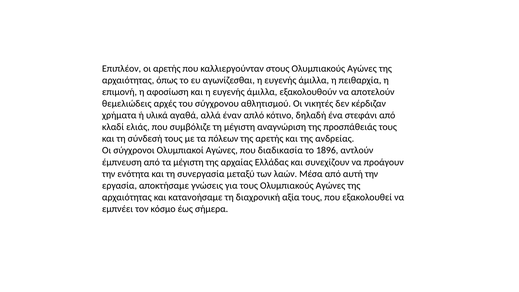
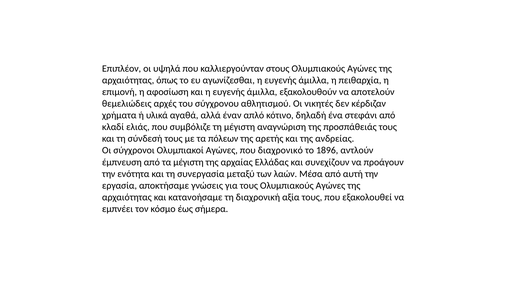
οι αρετής: αρετής -> υψηλά (167, 69)
διαδικασία: διαδικασία -> διαχρονικό (280, 150)
